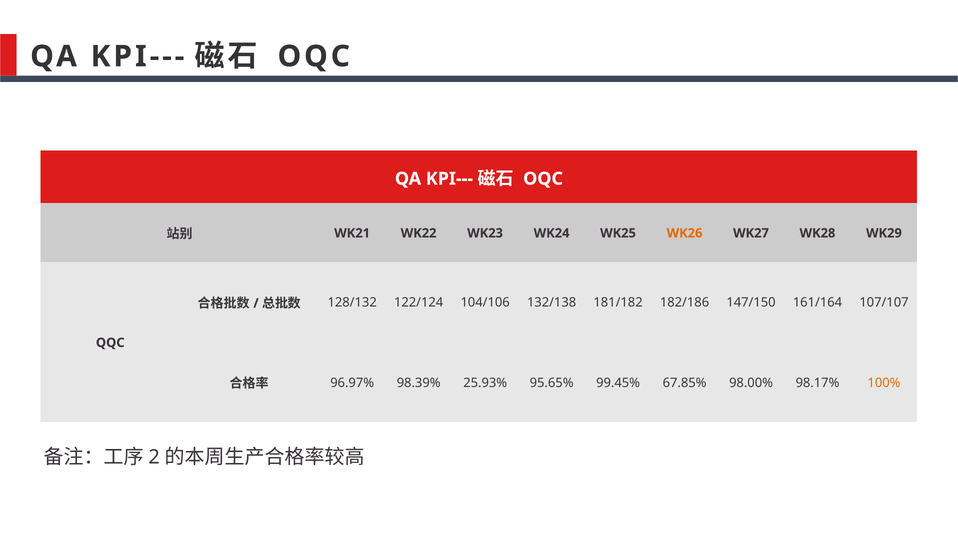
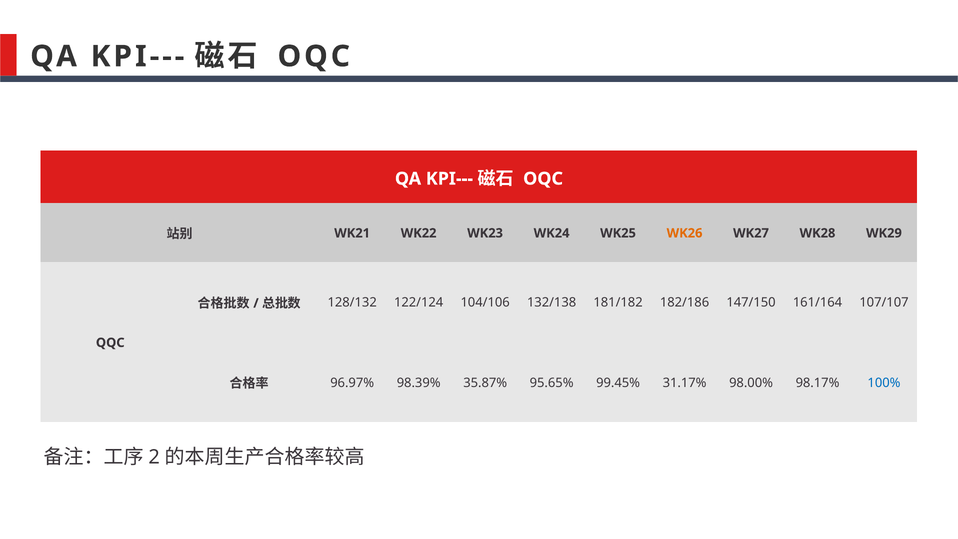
25.93%: 25.93% -> 35.87% (485, 383)
67.85%: 67.85% -> 31.17% (685, 383)
100% colour: orange -> blue (884, 383)
